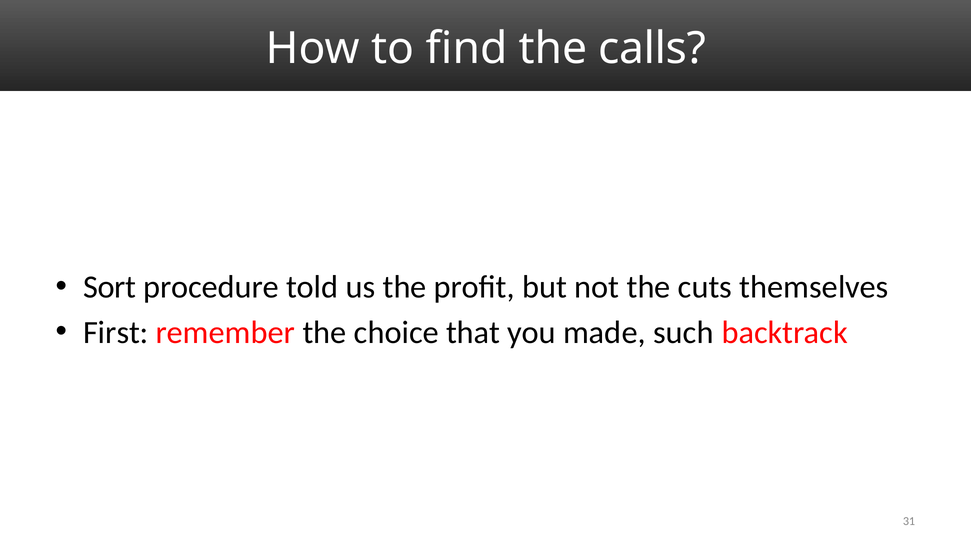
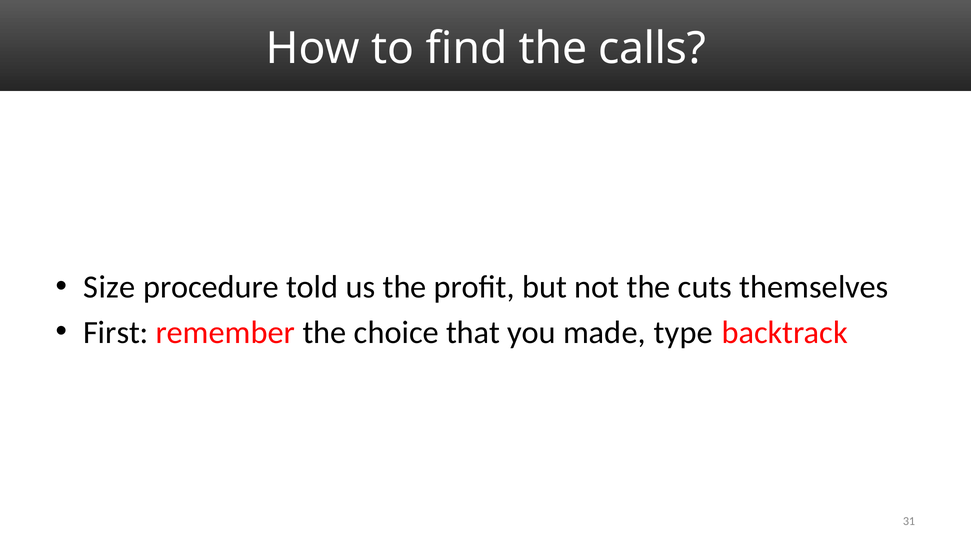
Sort: Sort -> Size (109, 287)
such: such -> type (683, 333)
